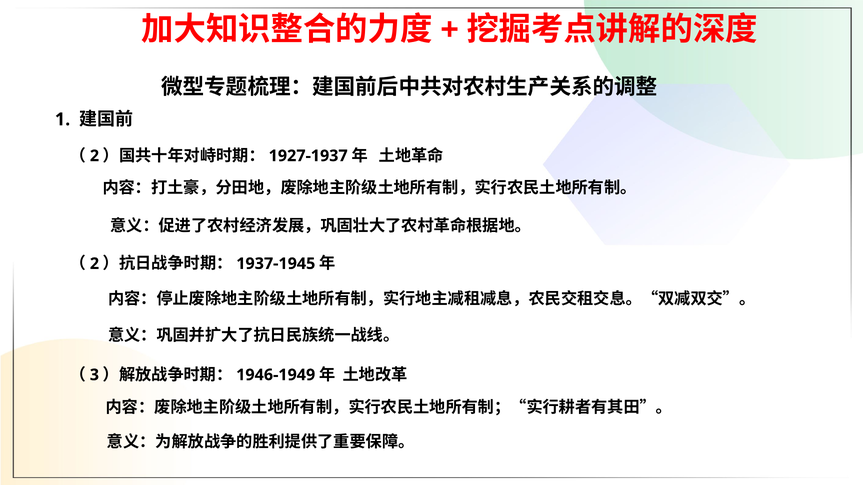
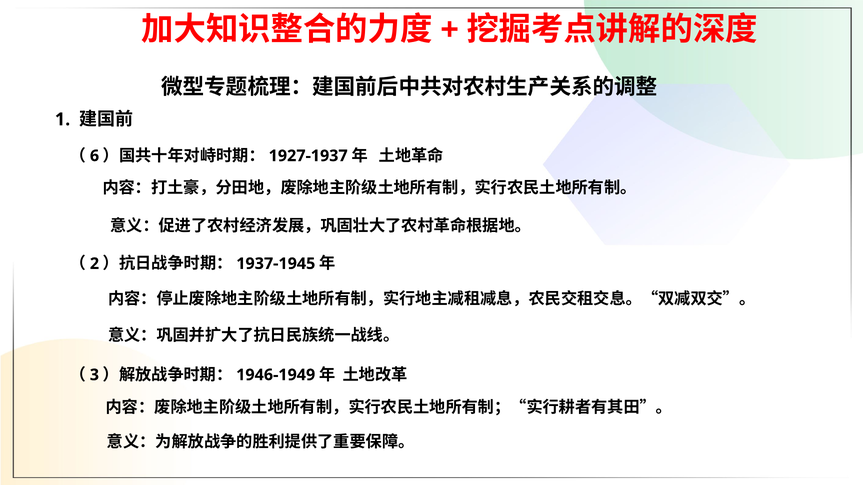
2: 2 -> 6 (95, 156)
